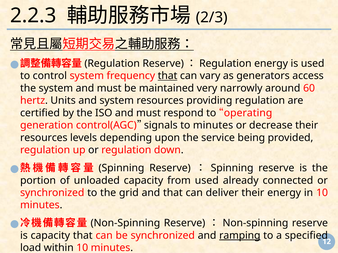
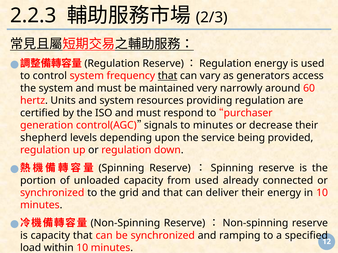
operating: operating -> purchaser (248, 113)
resources: resources -> shepherd (44, 138)
ramping underline: present -> none (240, 236)
